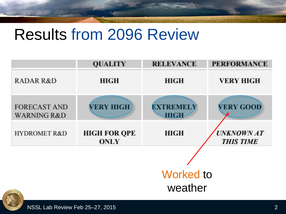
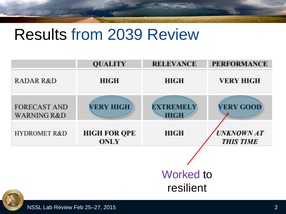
2096: 2096 -> 2039 (125, 35)
Worked colour: orange -> purple (181, 175)
weather: weather -> resilient (187, 188)
